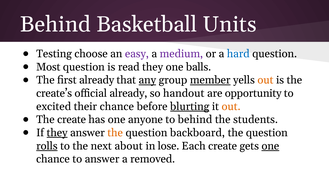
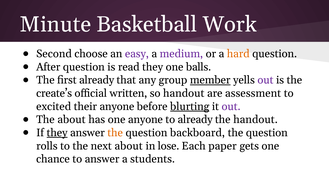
Behind: Behind -> Minute (55, 24)
Units: Units -> Work (230, 24)
Testing: Testing -> Second (54, 54)
hard colour: blue -> orange (238, 54)
Most: Most -> After (48, 67)
any underline: present -> none (147, 80)
out colour: orange -> purple (265, 80)
official already: already -> written (128, 93)
opportunity: opportunity -> assessment (253, 93)
their chance: chance -> anyone (117, 106)
out colour: orange -> purple (231, 106)
The create: create -> about (71, 120)
to behind: behind -> already (195, 120)
the students: students -> handout (256, 120)
rolls underline: present -> none (47, 146)
Each create: create -> paper (223, 146)
one underline: present -> none (270, 146)
removed: removed -> students (153, 159)
